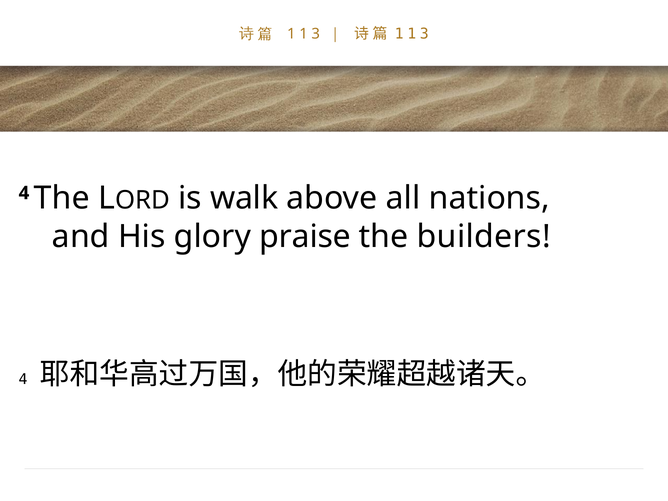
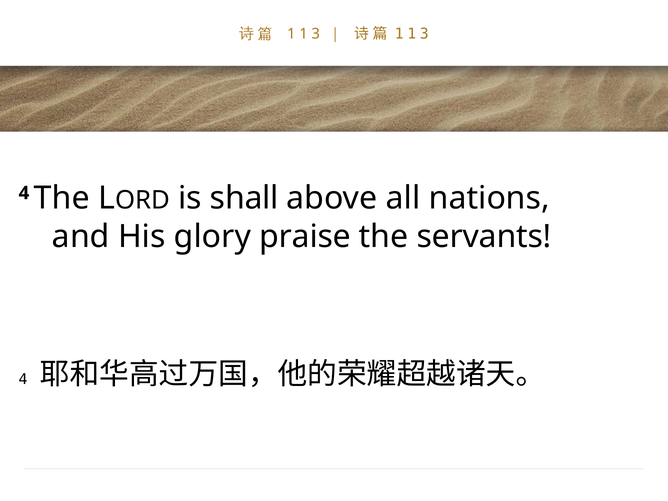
walk: walk -> shall (244, 198)
builders: builders -> servants (484, 237)
